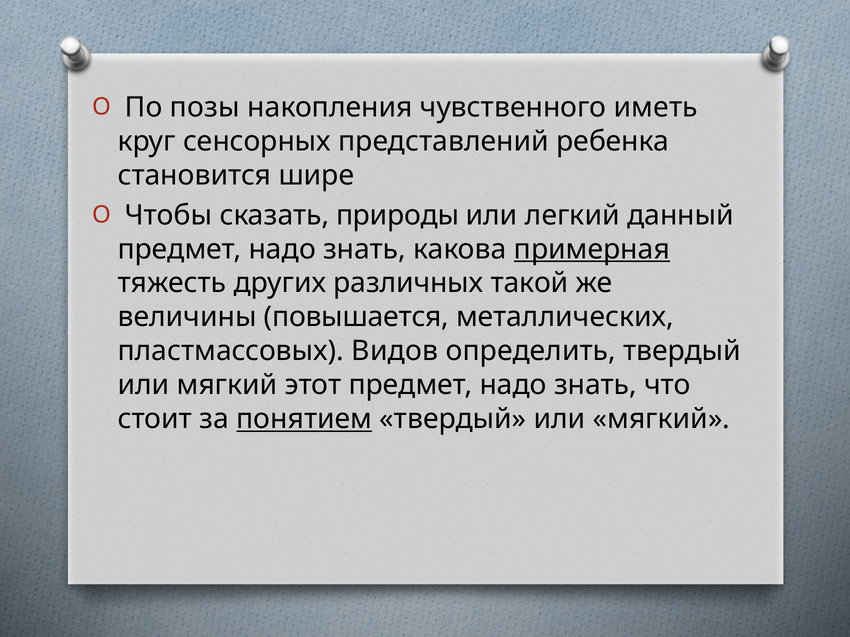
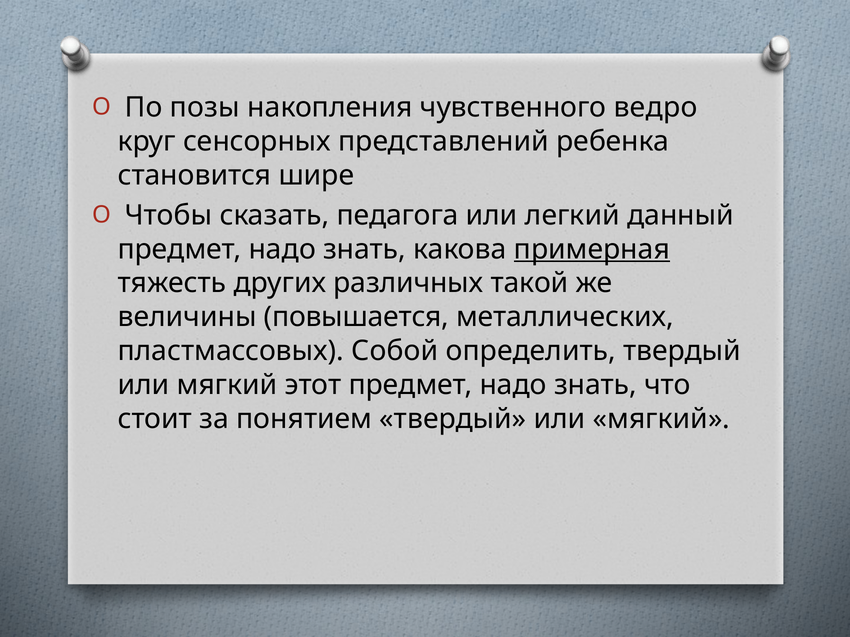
иметь: иметь -> ведро (656, 108)
природы: природы -> педагога (398, 215)
Видов: Видов -> Собой (395, 351)
понятием underline: present -> none (304, 419)
